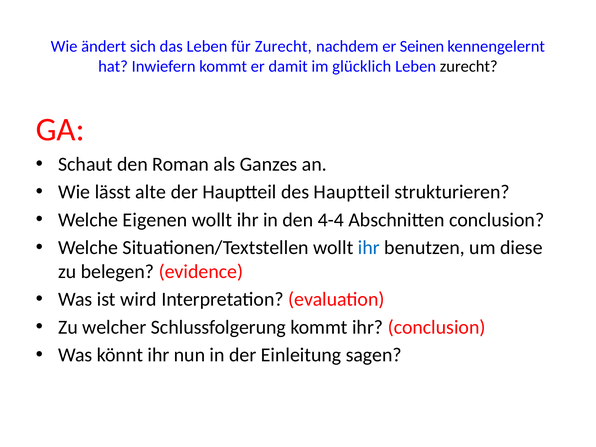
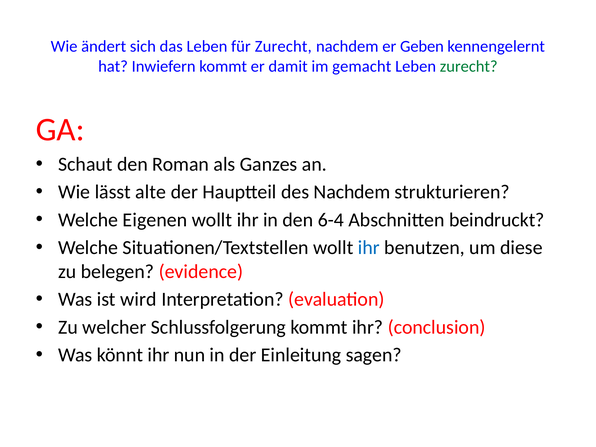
Seinen: Seinen -> Geben (422, 46)
glücklich: glücklich -> gemacht (362, 66)
zurecht colour: black -> green (469, 66)
des Hauptteil: Hauptteil -> Nachdem (352, 192)
4-4: 4-4 -> 6-4 (331, 220)
Abschnitten conclusion: conclusion -> beindruckt (497, 220)
